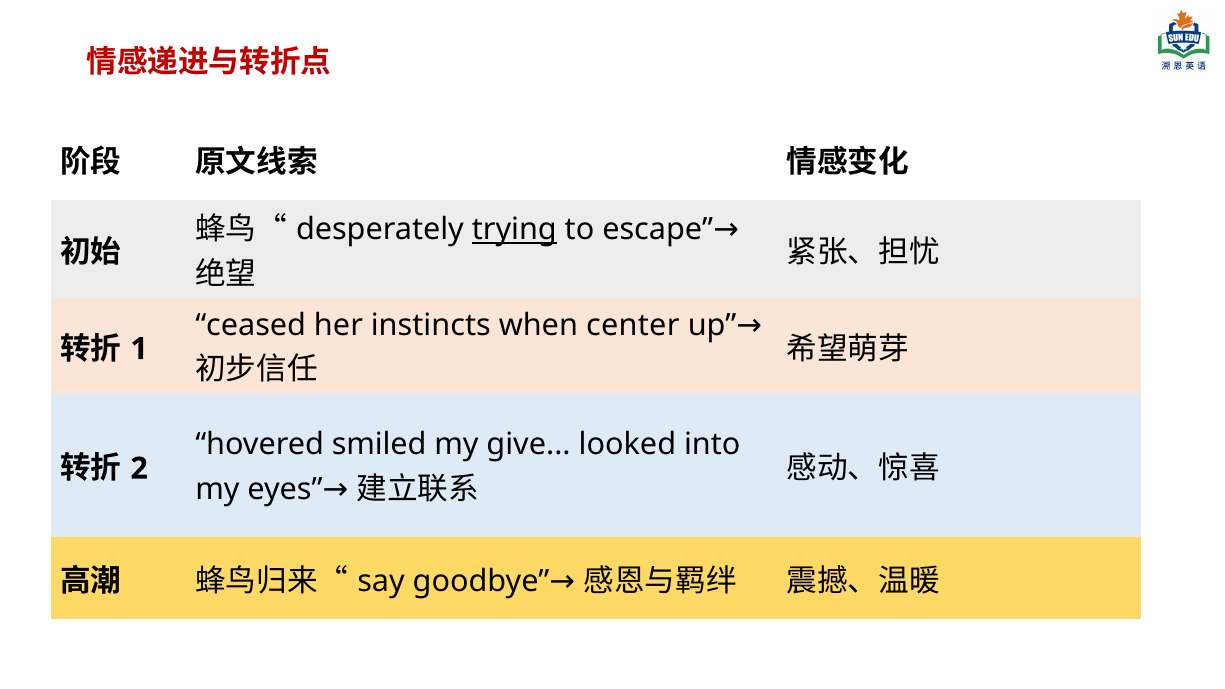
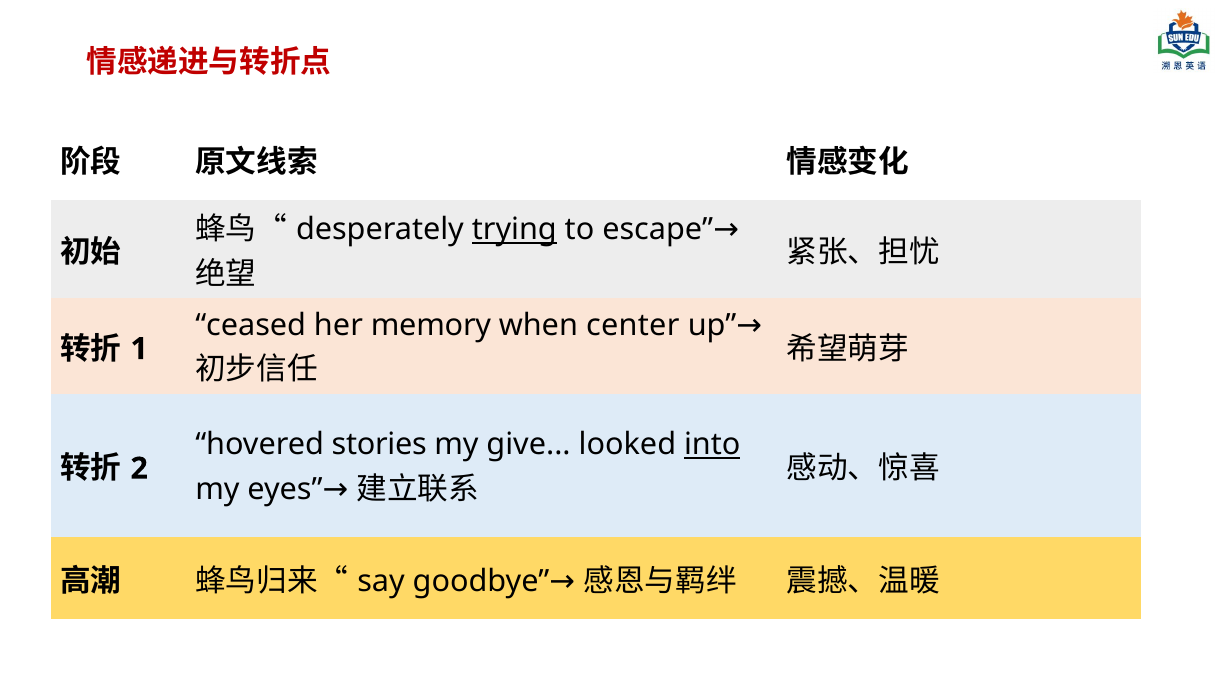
instincts: instincts -> memory (431, 325)
smiled: smiled -> stories (379, 445)
into underline: none -> present (712, 445)
